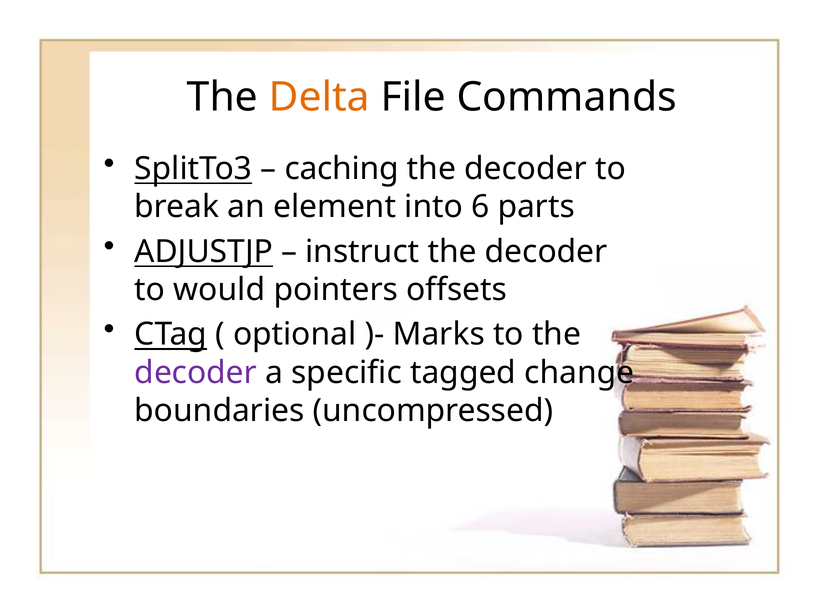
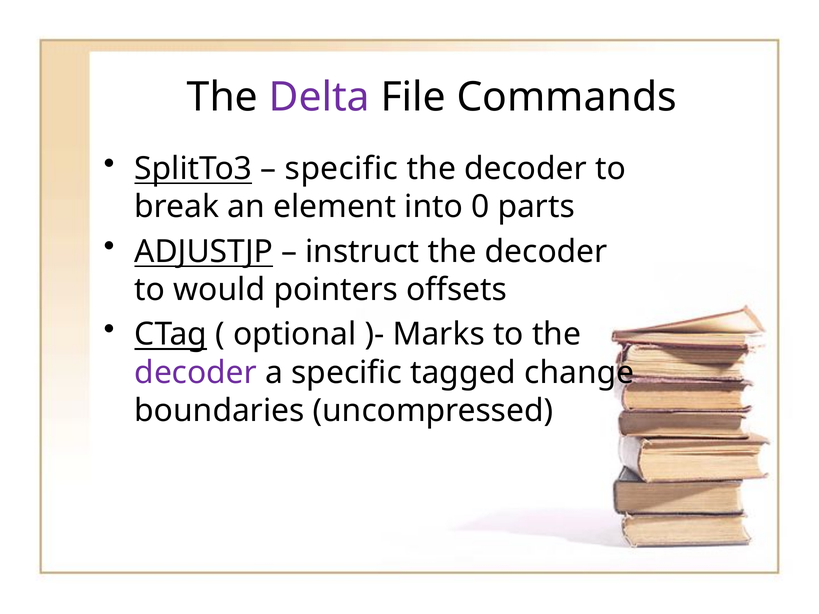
Delta colour: orange -> purple (319, 97)
caching: caching -> specific (341, 169)
6: 6 -> 0 (480, 207)
